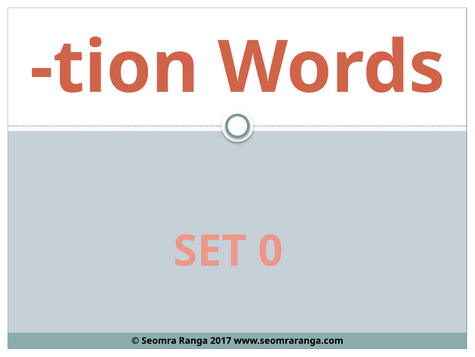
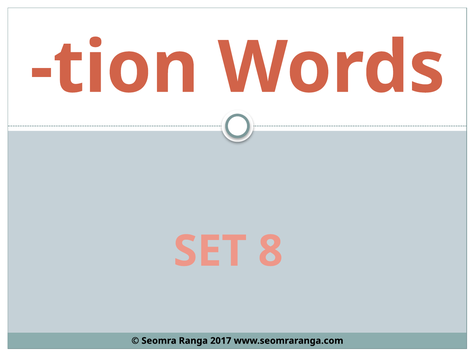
0: 0 -> 8 (270, 251)
